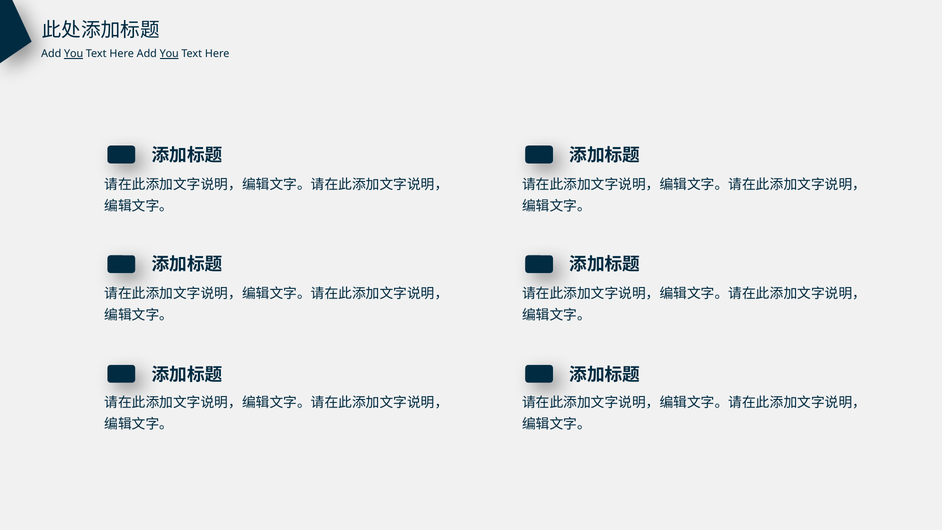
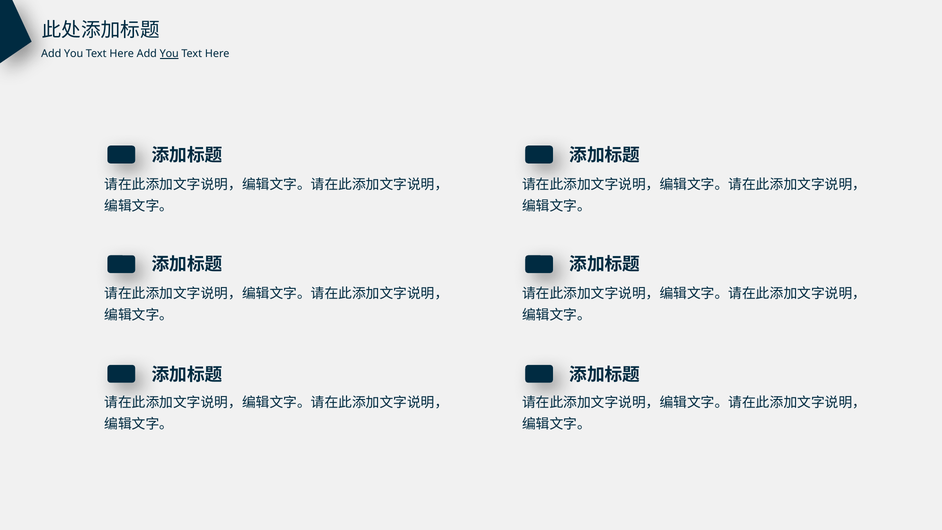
You underline: present -> none (74, 54)
